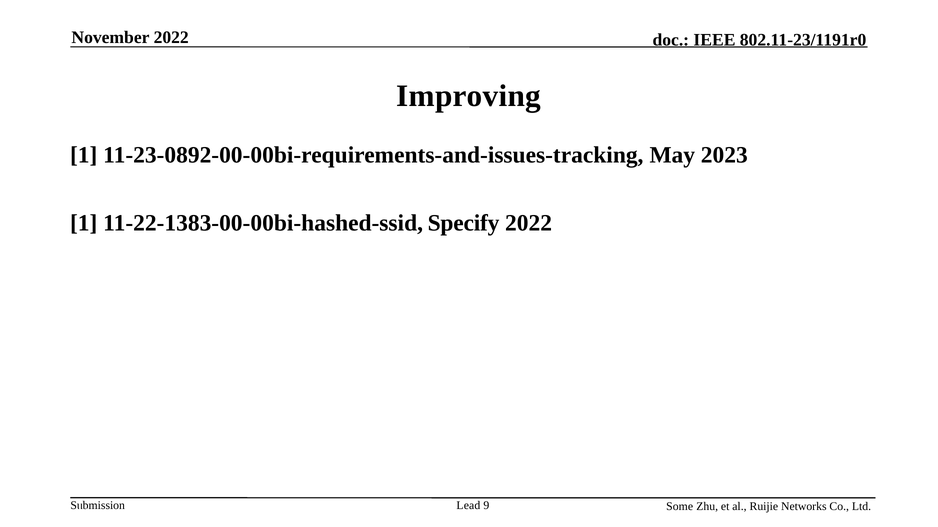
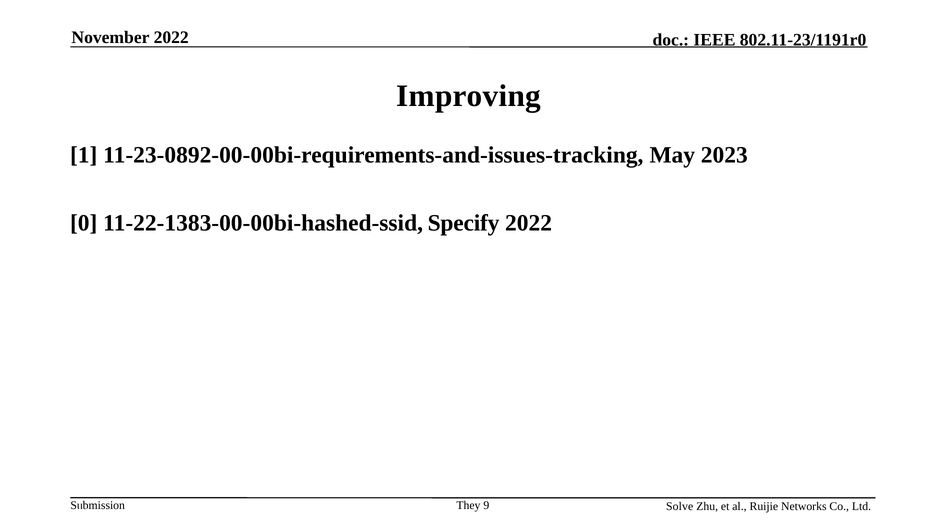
1: 1 -> 0 (84, 223)
Lead: Lead -> They (468, 506)
Some: Some -> Solve (680, 507)
